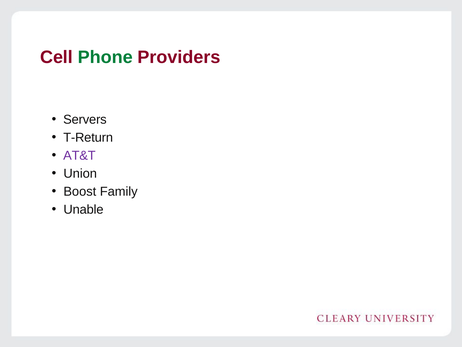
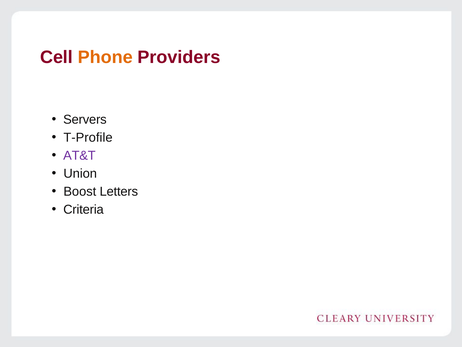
Phone colour: green -> orange (105, 57)
T-Return: T-Return -> T-Profile (88, 137)
Family: Family -> Letters (119, 191)
Unable: Unable -> Criteria (83, 209)
